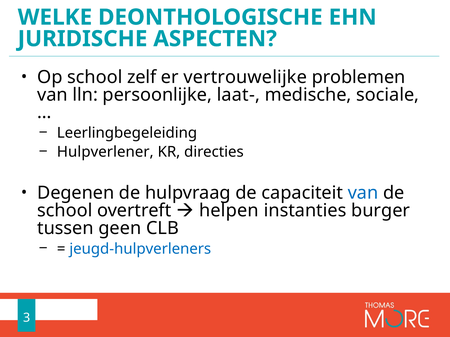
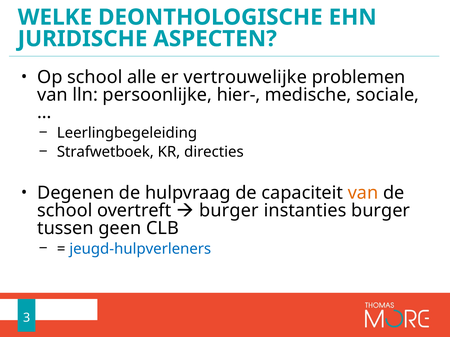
zelf: zelf -> alle (142, 77)
laat-: laat- -> hier- (238, 95)
Hulpverlener: Hulpverlener -> Strafwetboek (105, 152)
van colour: blue -> orange (363, 193)
helpen: helpen -> burger (229, 211)
